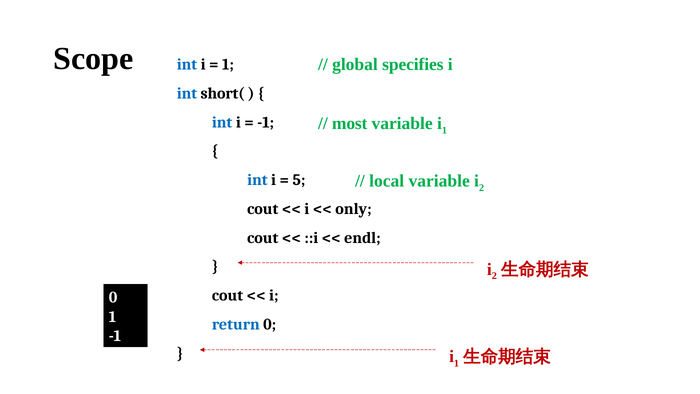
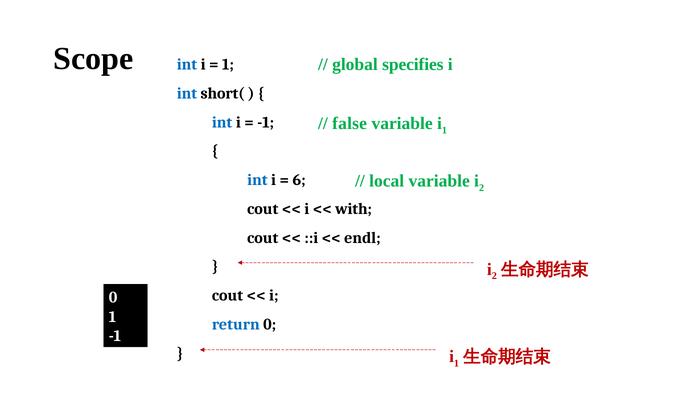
most: most -> false (350, 123)
5: 5 -> 6 (299, 180)
only: only -> with (354, 209)
